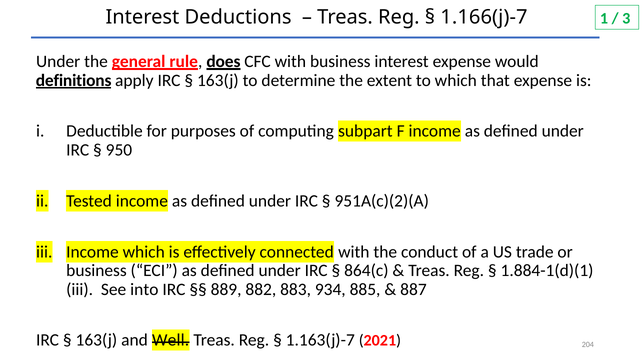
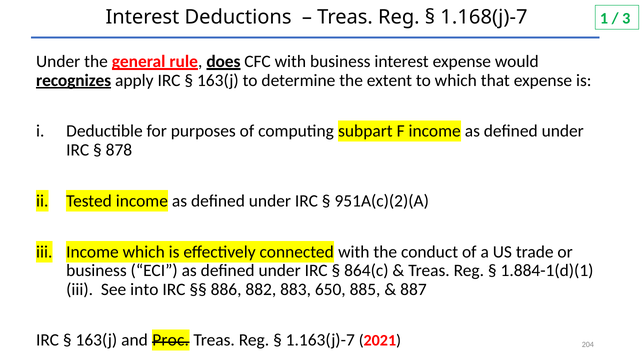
1.166(j)-7: 1.166(j)-7 -> 1.168(j)-7 (484, 17)
definitions: definitions -> recognizes (74, 81)
950: 950 -> 878 (119, 150)
889: 889 -> 886 (226, 290)
934: 934 -> 650 (330, 290)
Well: Well -> Proc (171, 341)
